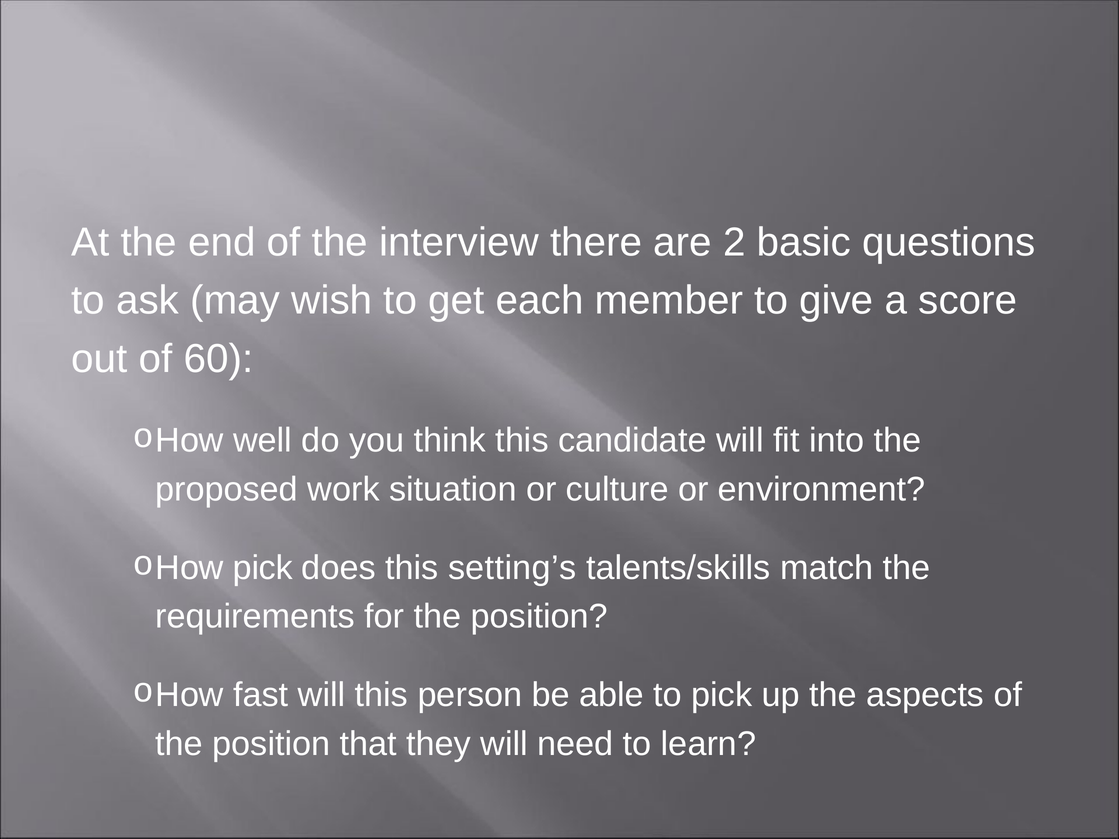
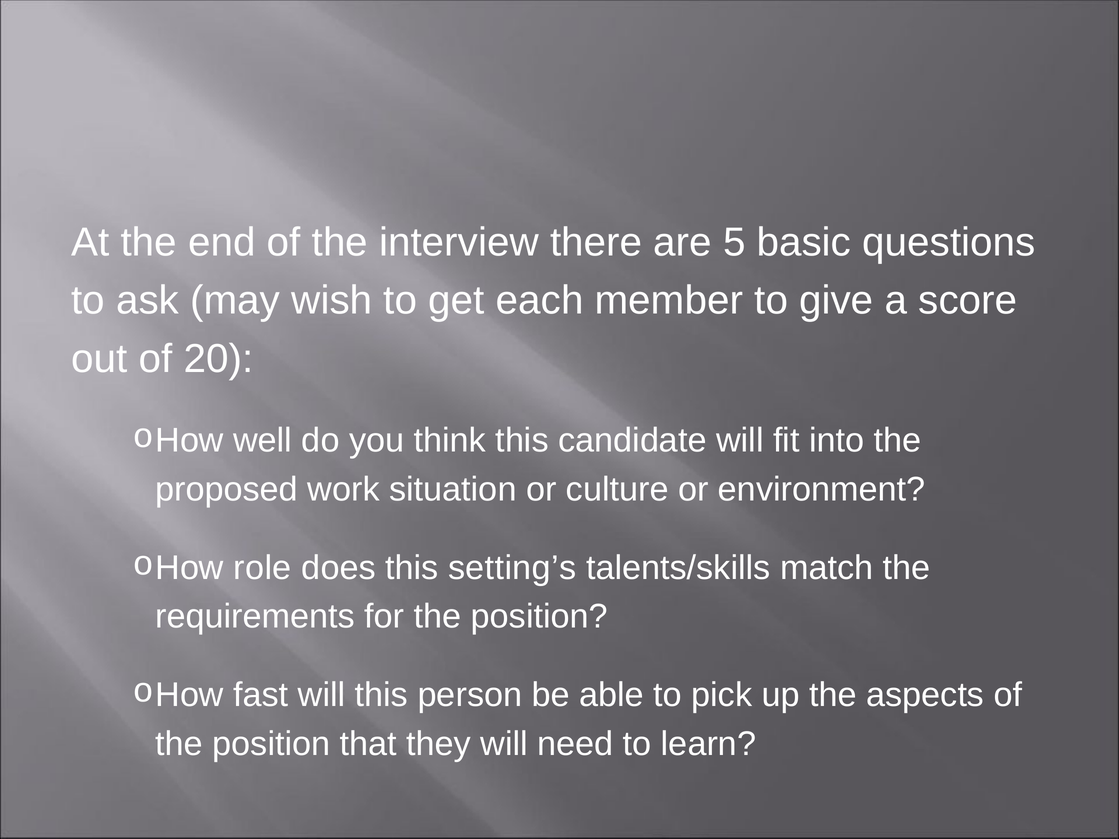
2: 2 -> 5 (734, 242)
60: 60 -> 20 (218, 359)
pick: pick -> role (262, 568)
